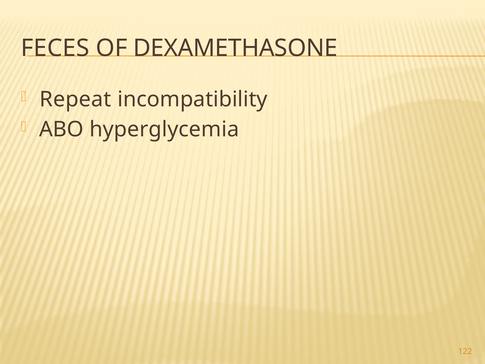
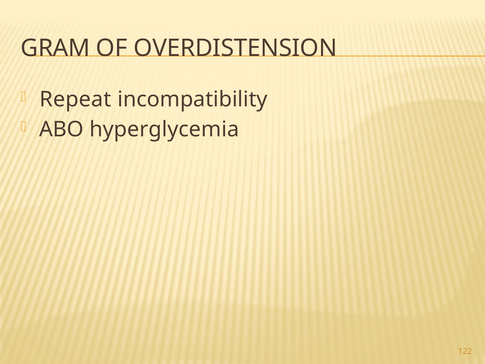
FECES: FECES -> GRAM (55, 48)
DEXAMETHASONE: DEXAMETHASONE -> OVERDISTENSION (235, 48)
